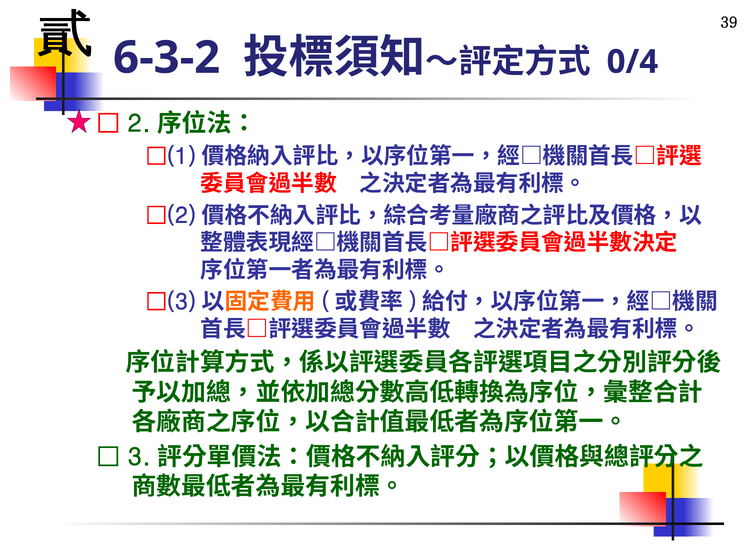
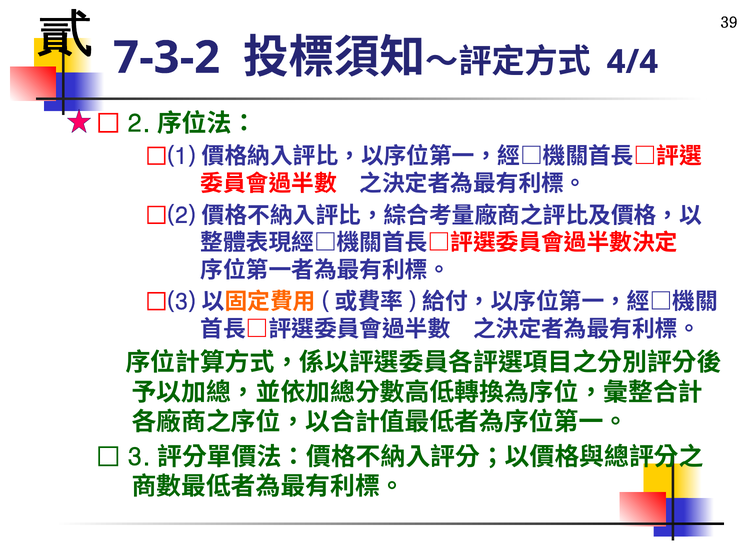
6-3-2: 6-3-2 -> 7-3-2 (167, 58)
0/4: 0/4 -> 4/4 (632, 62)
